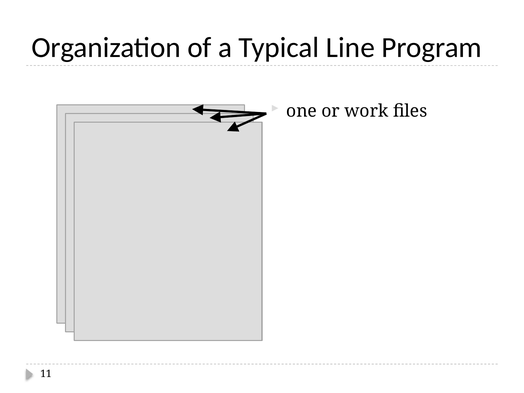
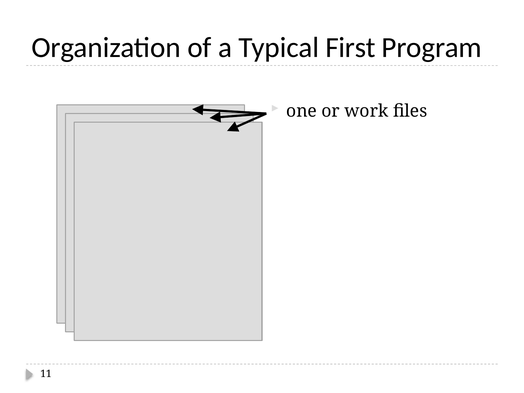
Line: Line -> First (350, 47)
